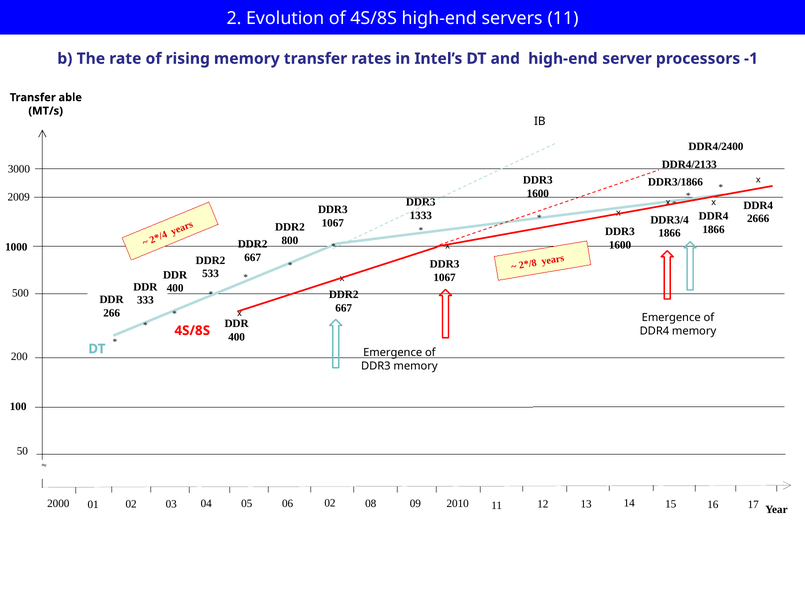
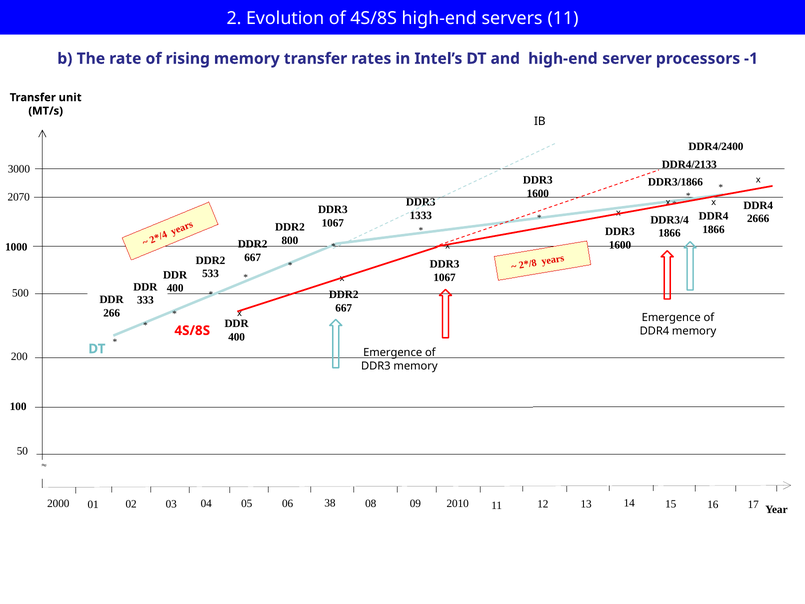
able: able -> unit (70, 97)
2009: 2009 -> 2070 (19, 197)
06 02: 02 -> 38 (330, 503)
